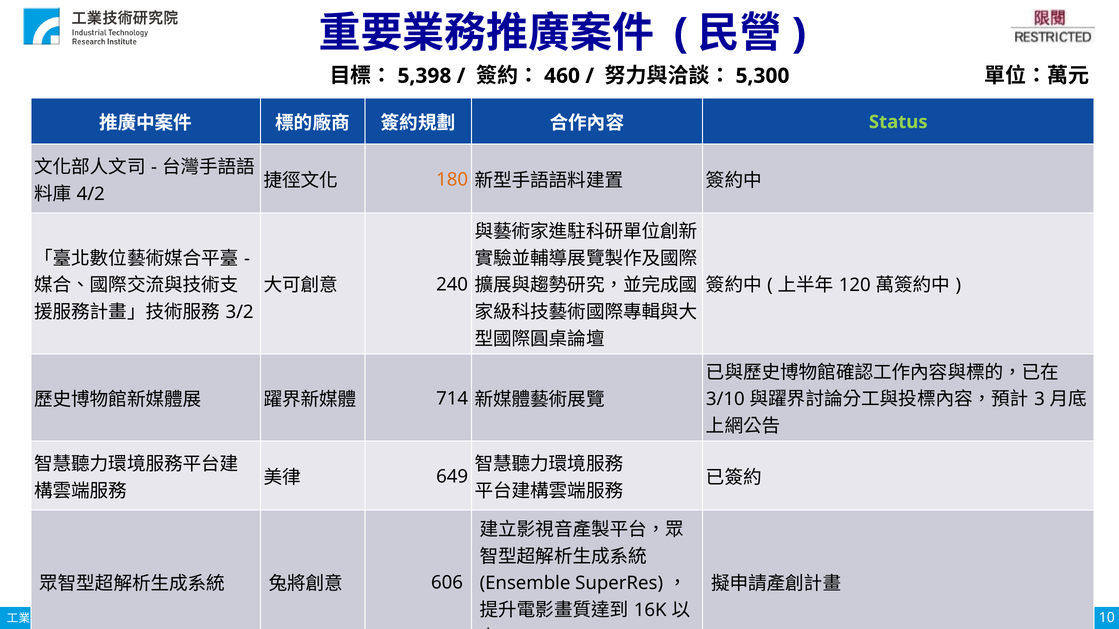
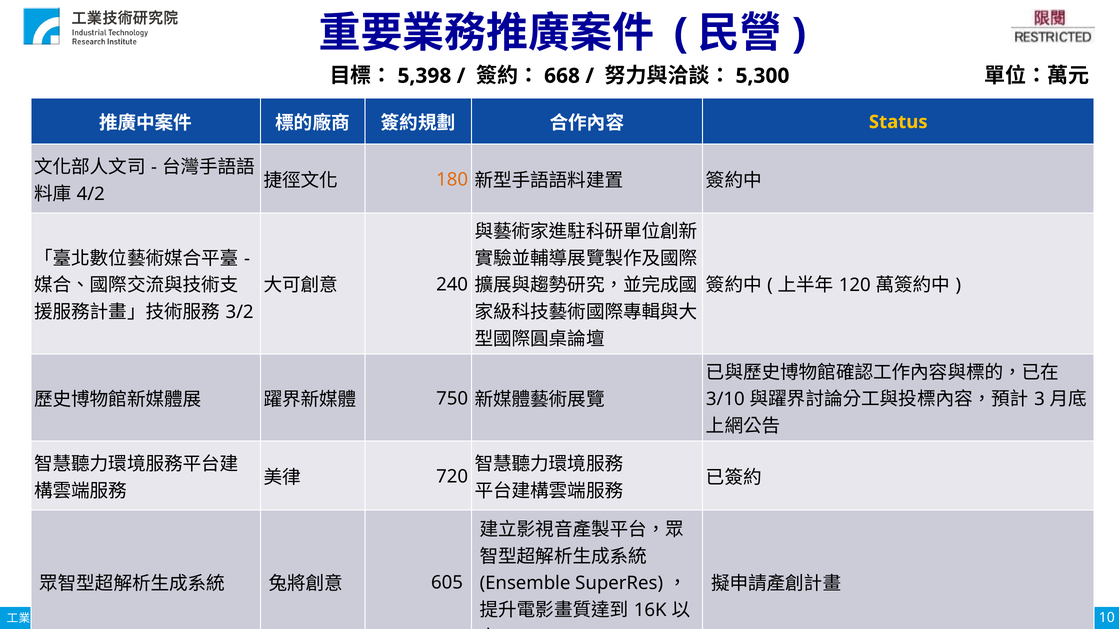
460: 460 -> 668 (562, 76)
Status colour: light green -> yellow (898, 122)
714: 714 -> 750 (452, 399)
649: 649 -> 720 (452, 477)
606: 606 -> 605 (447, 583)
